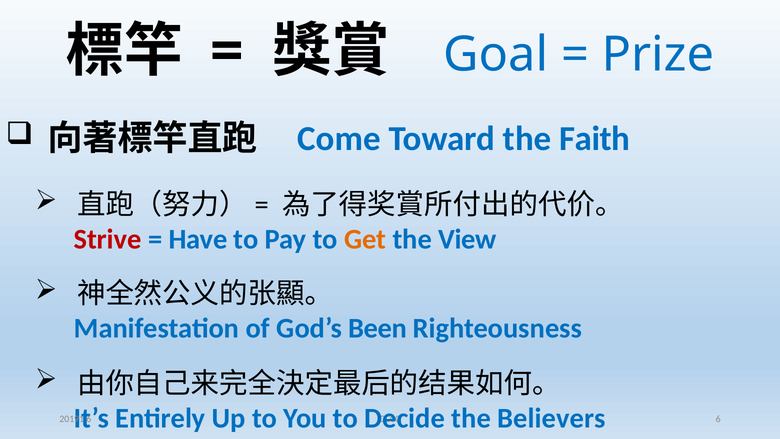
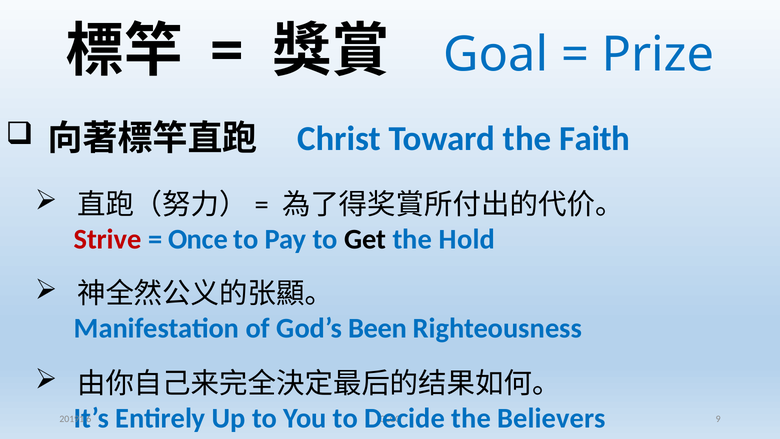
Come: Come -> Christ (339, 139)
Have: Have -> Once (198, 239)
Get colour: orange -> black (365, 239)
View: View -> Hold (467, 239)
6: 6 -> 9 (718, 419)
